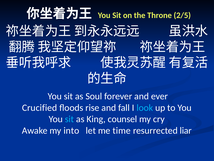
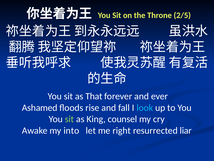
Soul: Soul -> That (94, 96)
Crucified: Crucified -> Ashamed (40, 107)
sit colour: light blue -> light green (69, 119)
time: time -> right (122, 130)
